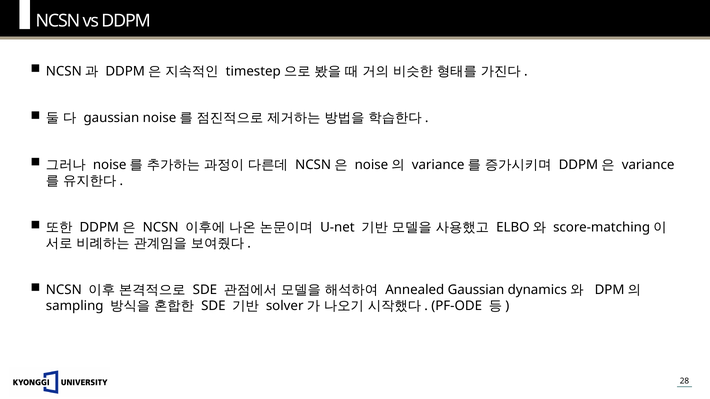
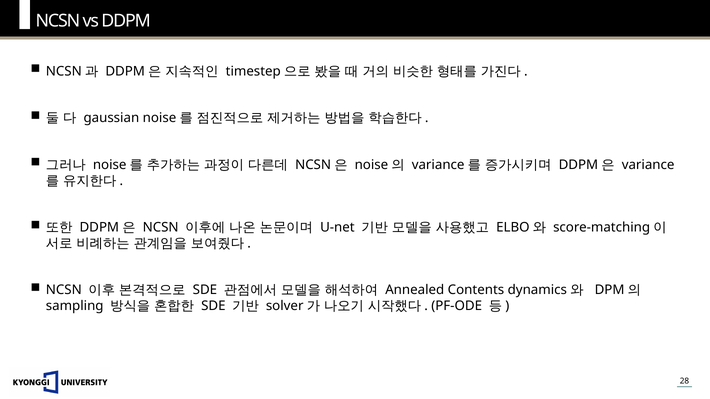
Annealed Gaussian: Gaussian -> Contents (476, 290)
